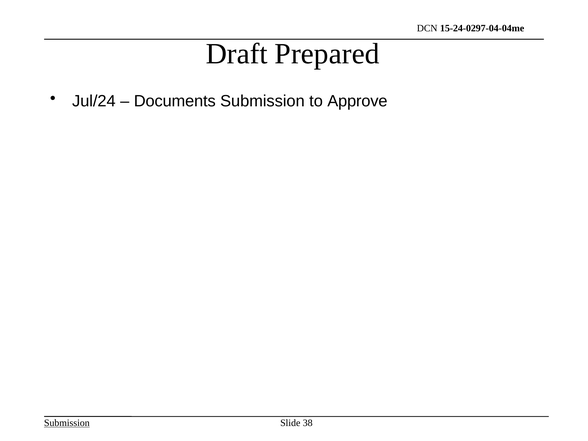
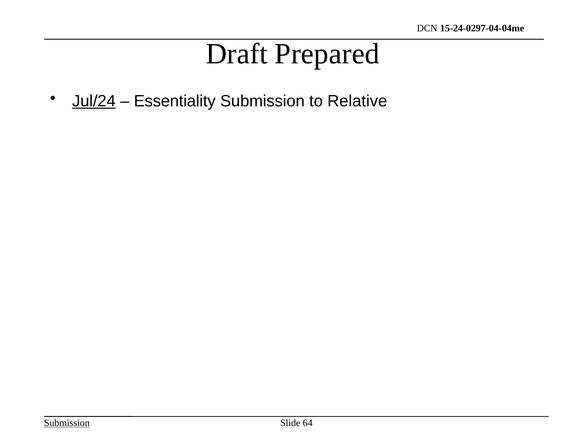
Jul/24 underline: none -> present (94, 101)
Documents: Documents -> Essentiality (175, 101)
Approve: Approve -> Relative (357, 101)
38: 38 -> 64 (308, 423)
